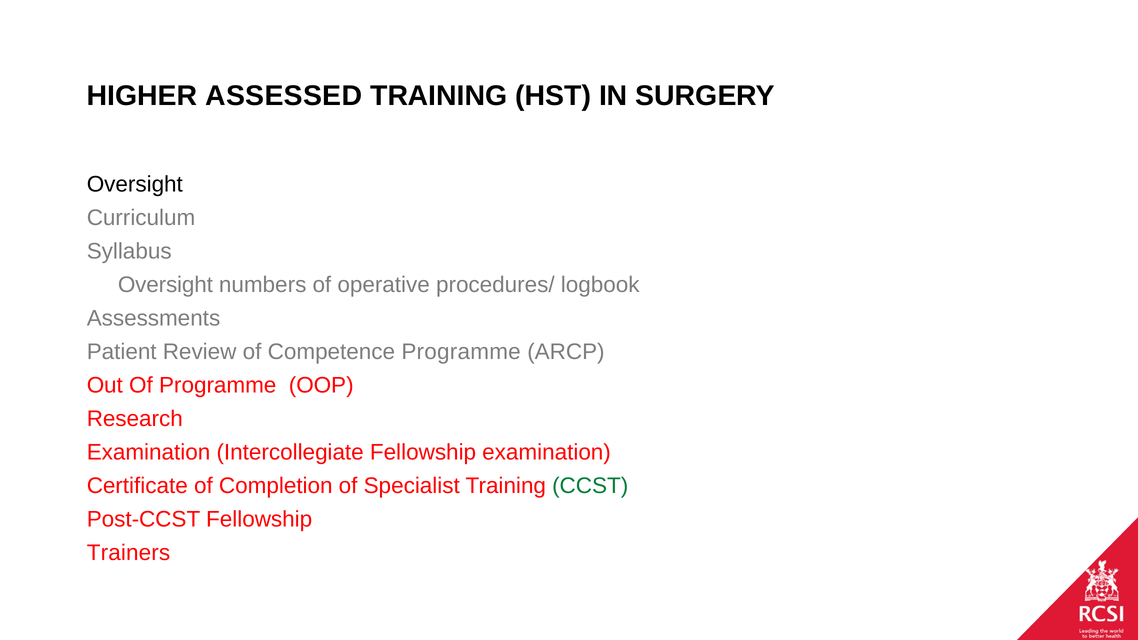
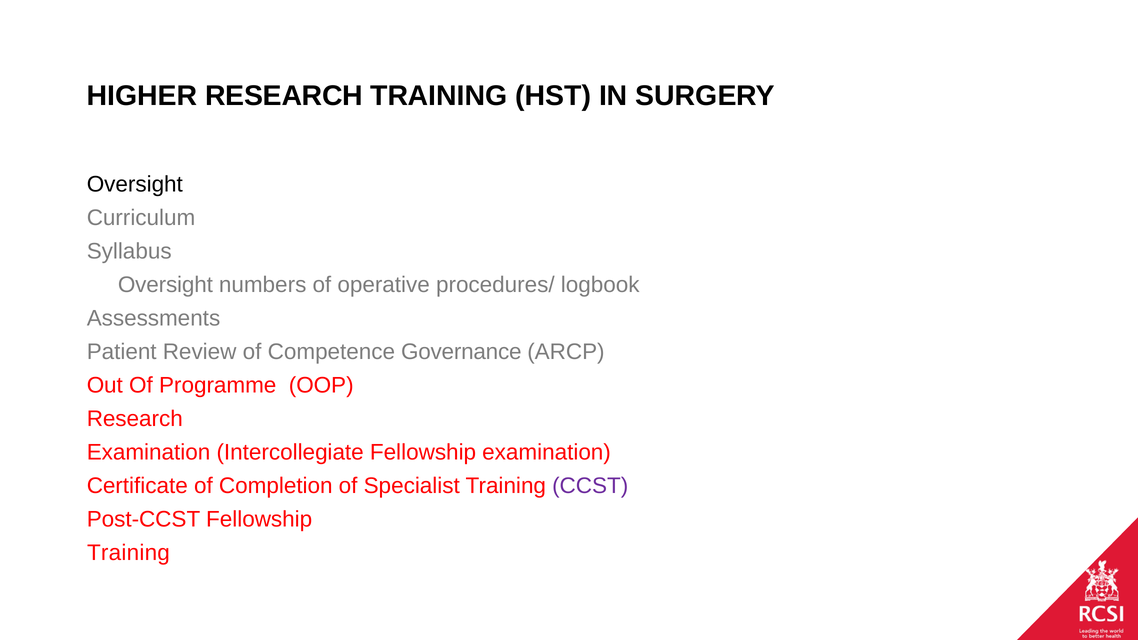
HIGHER ASSESSED: ASSESSED -> RESEARCH (284, 96)
Competence Programme: Programme -> Governance (461, 352)
CCST colour: green -> purple (590, 486)
Trainers: Trainers -> Training (128, 553)
